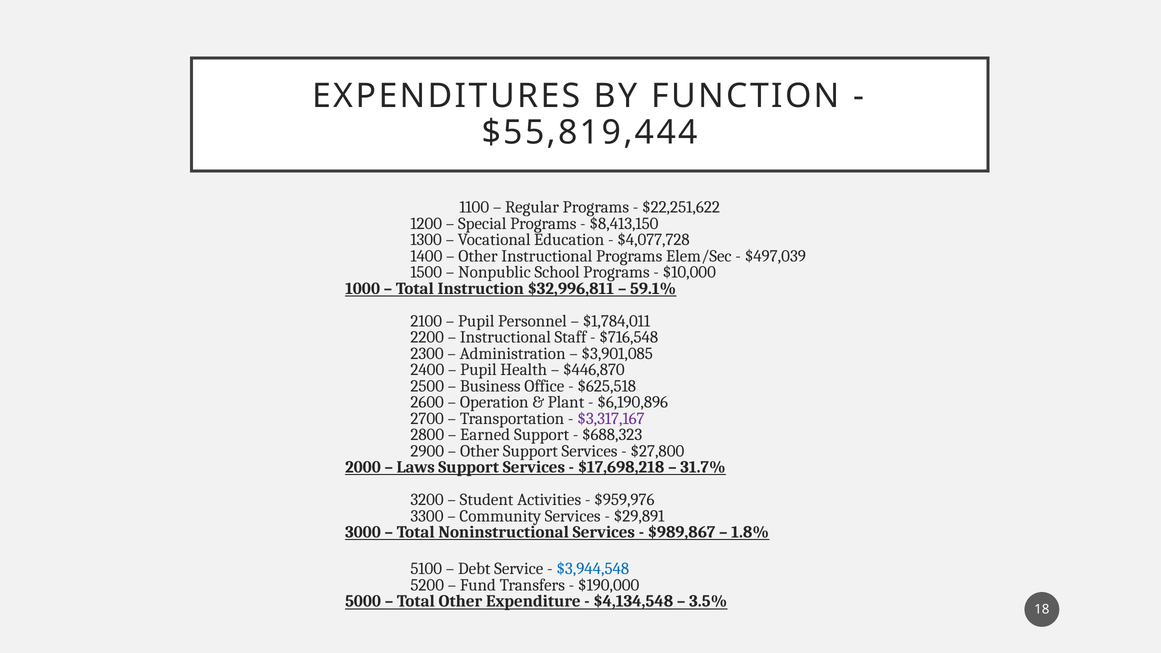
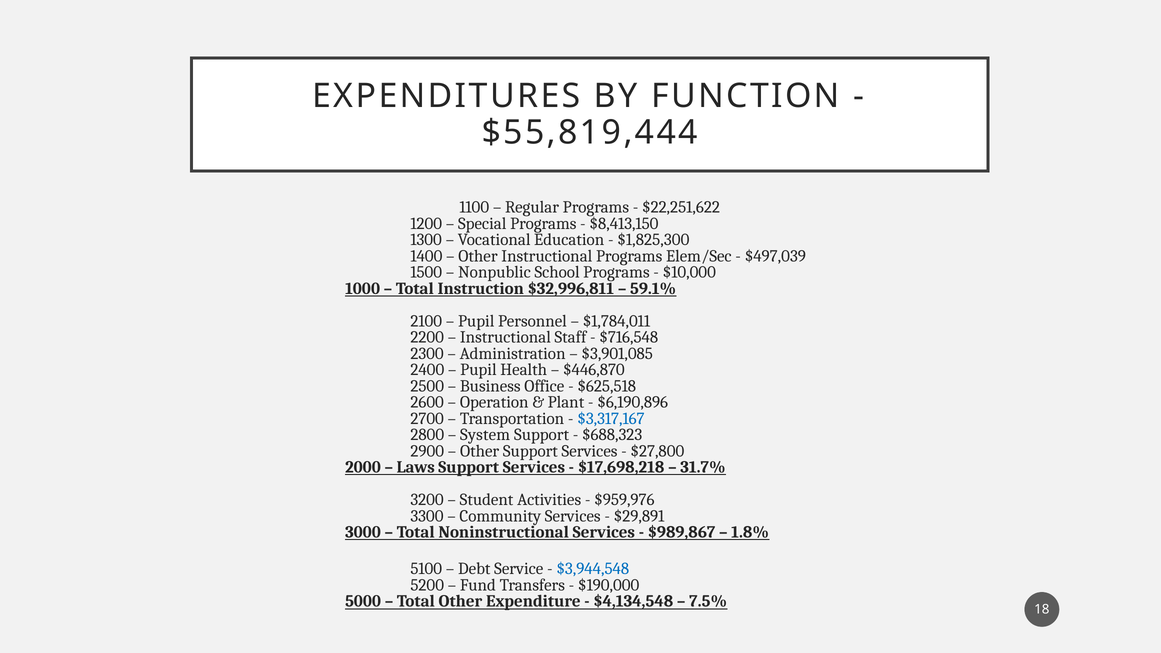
$4,077,728: $4,077,728 -> $1,825,300 (653, 240)
$3,317,167 colour: purple -> blue (611, 419)
Earned: Earned -> System (485, 435)
3.5%: 3.5% -> 7.5% (708, 601)
